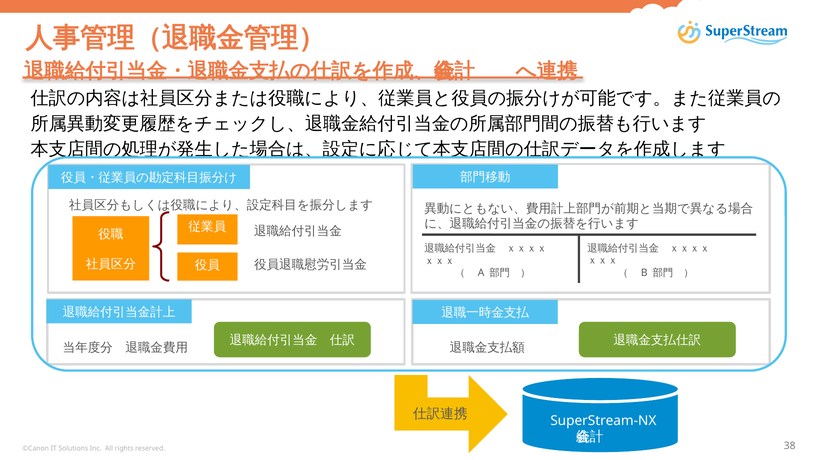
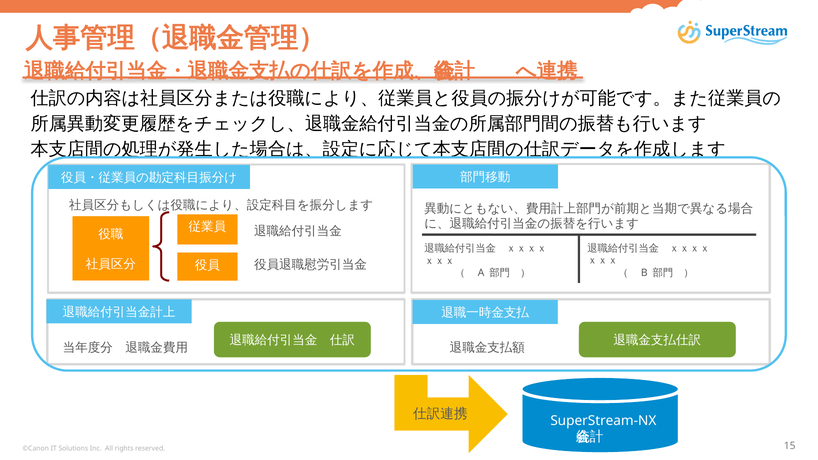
38: 38 -> 15 (790, 446)
